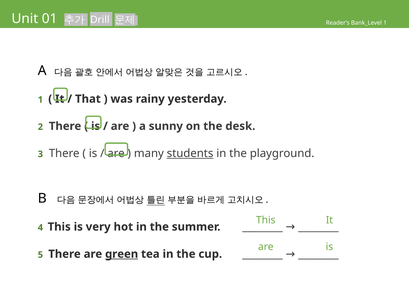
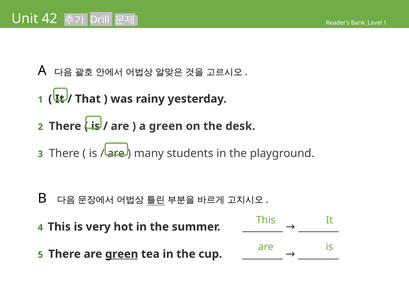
01: 01 -> 42 (50, 19)
a sunny: sunny -> green (166, 126)
students underline: present -> none (190, 154)
